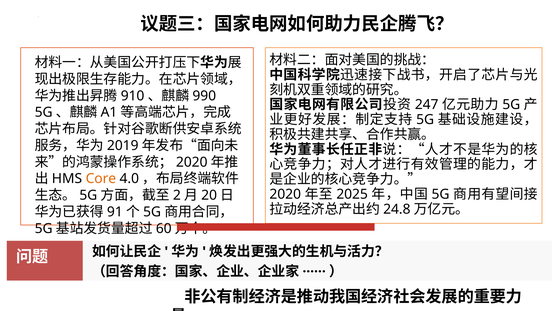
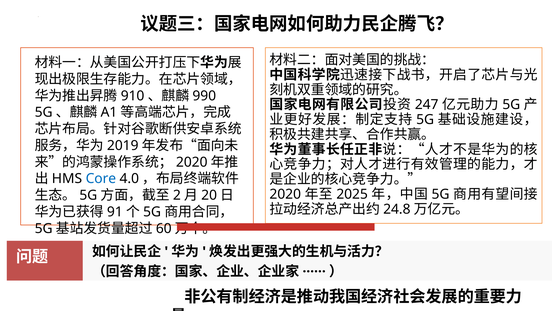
Core colour: orange -> blue (101, 178)
